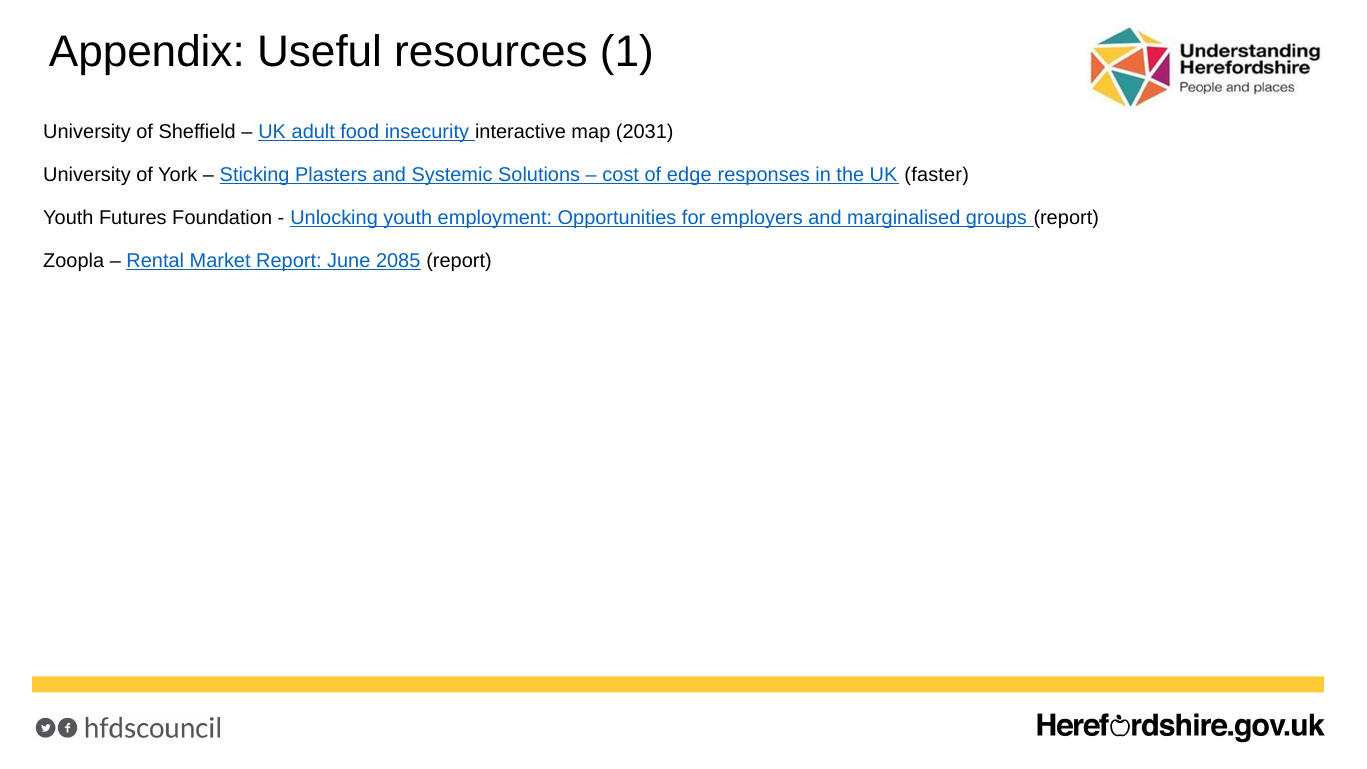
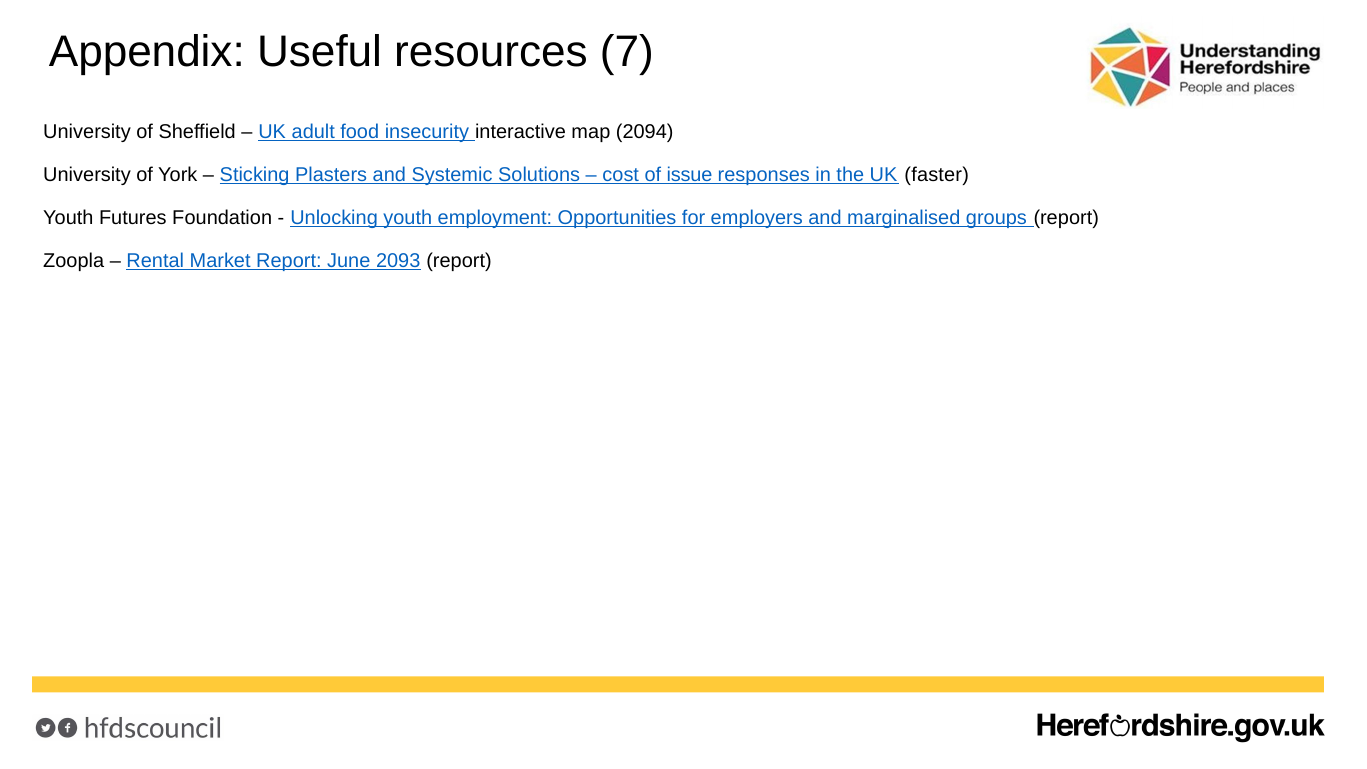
1: 1 -> 7 (627, 52)
2031: 2031 -> 2094 (645, 132)
edge: edge -> issue (690, 175)
2085: 2085 -> 2093 (398, 261)
